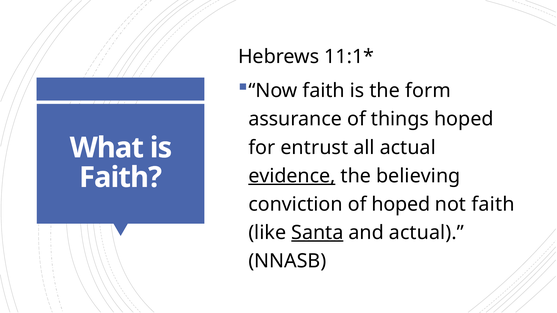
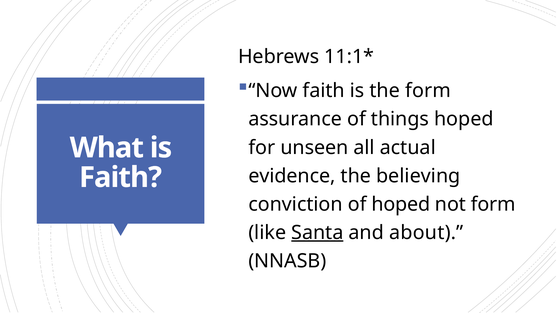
entrust: entrust -> unseen (314, 148)
evidence underline: present -> none (292, 176)
not faith: faith -> form (493, 204)
and actual: actual -> about (426, 233)
